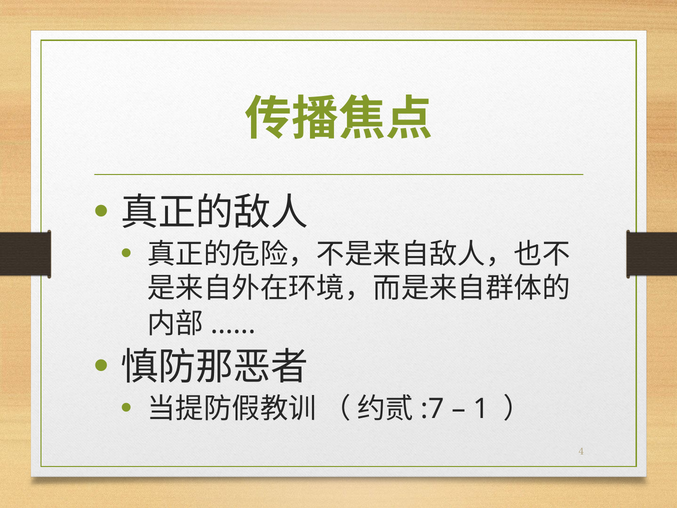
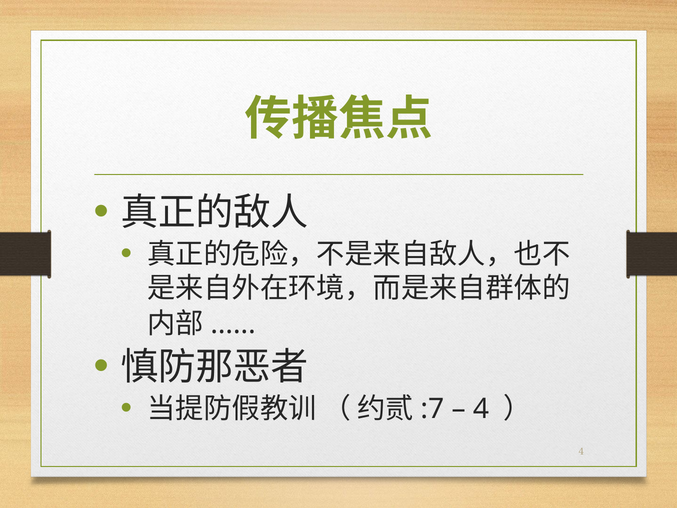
1: 1 -> 4 (481, 409)
